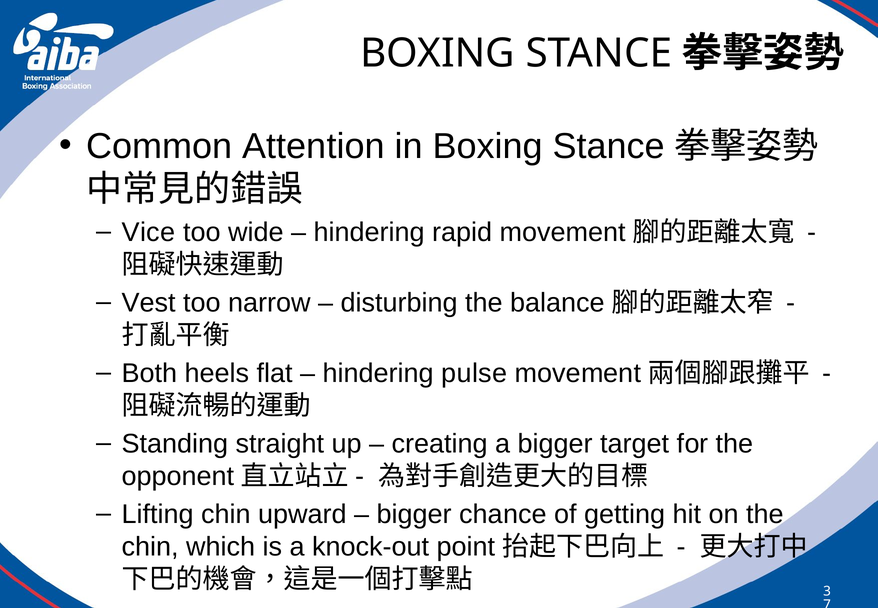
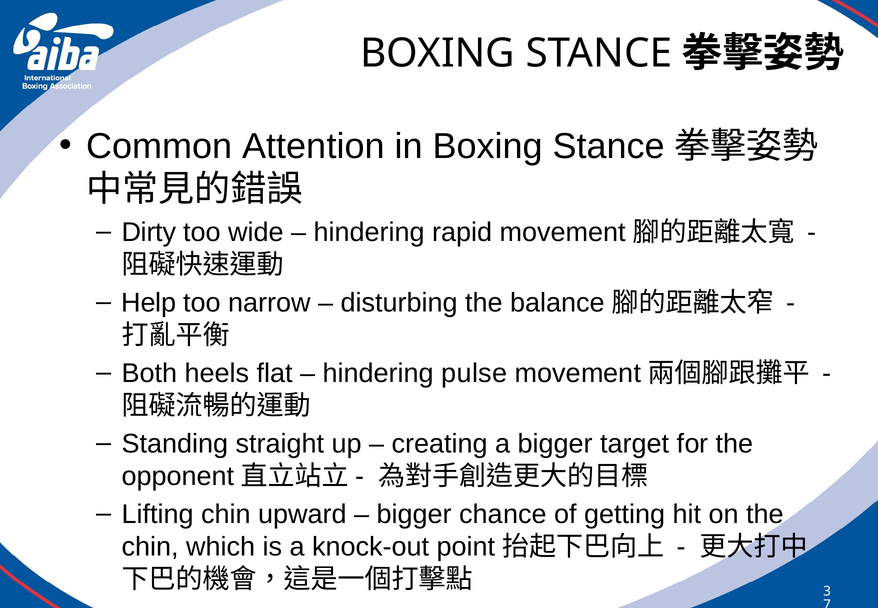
Vice: Vice -> Dirty (149, 232)
Vest: Vest -> Help (149, 303)
